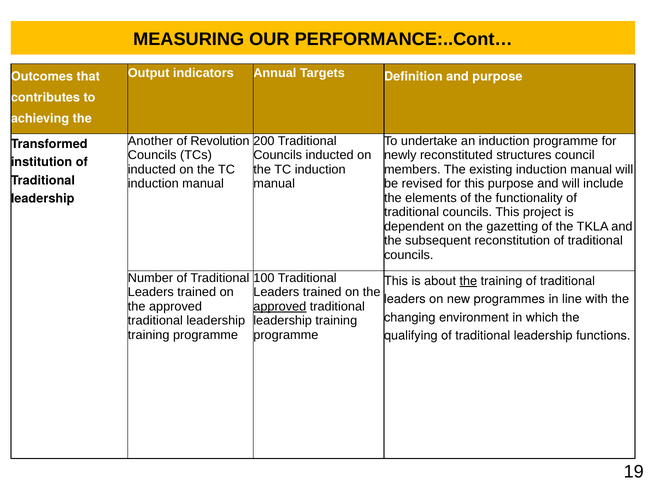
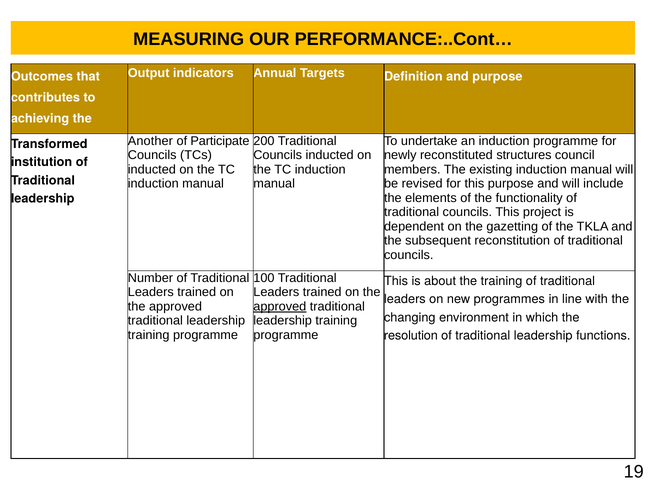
Revolution: Revolution -> Participate (220, 141)
the underline: present -> none (468, 282)
qualifying: qualifying -> resolution (411, 336)
